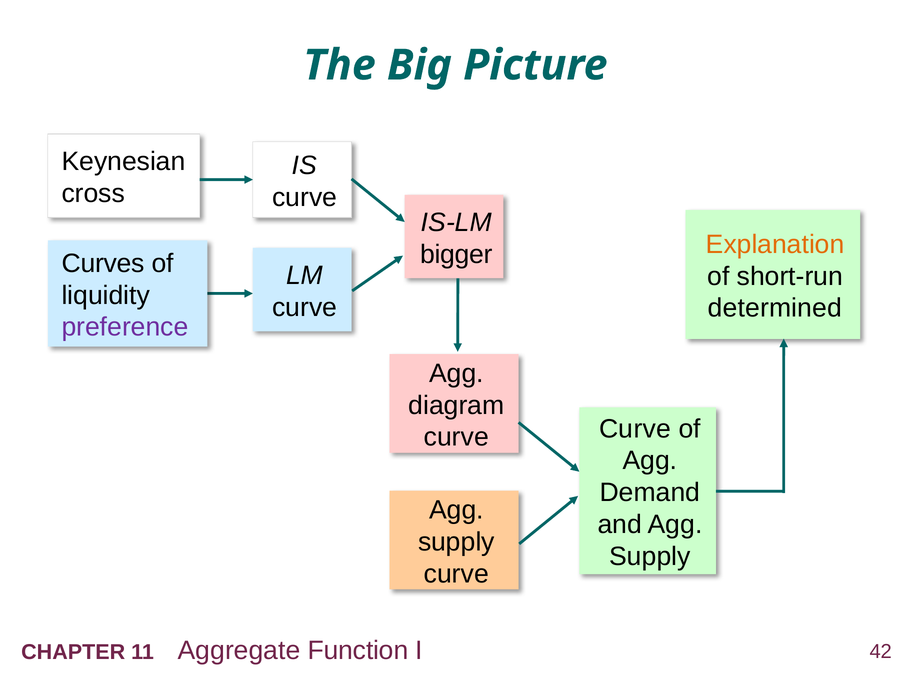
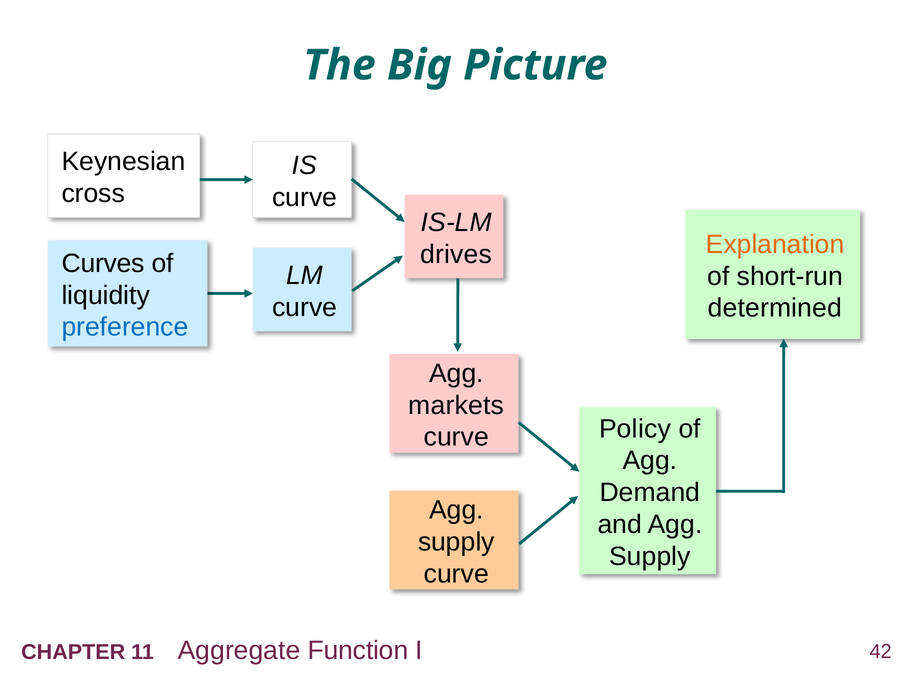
bigger: bigger -> drives (456, 254)
preference colour: purple -> blue (125, 327)
diagram: diagram -> markets (456, 405)
Curve: Curve -> Policy (635, 429)
